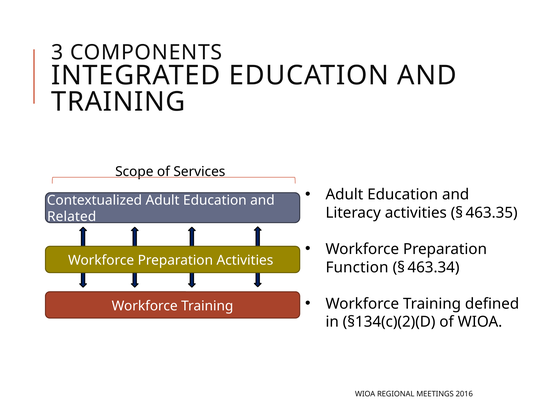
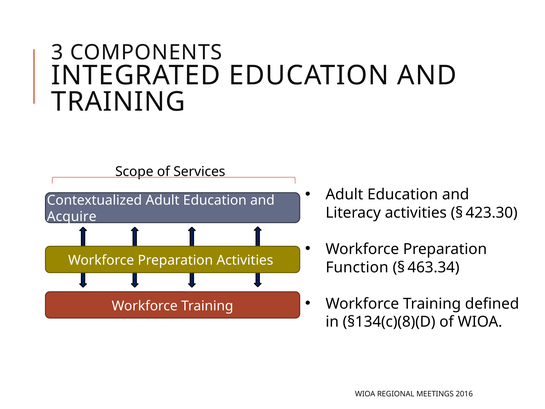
463.35: 463.35 -> 423.30 (492, 213)
Related: Related -> Acquire (72, 217)
§134(c)(2)(D: §134(c)(2)(D -> §134(c)(8)(D (389, 322)
